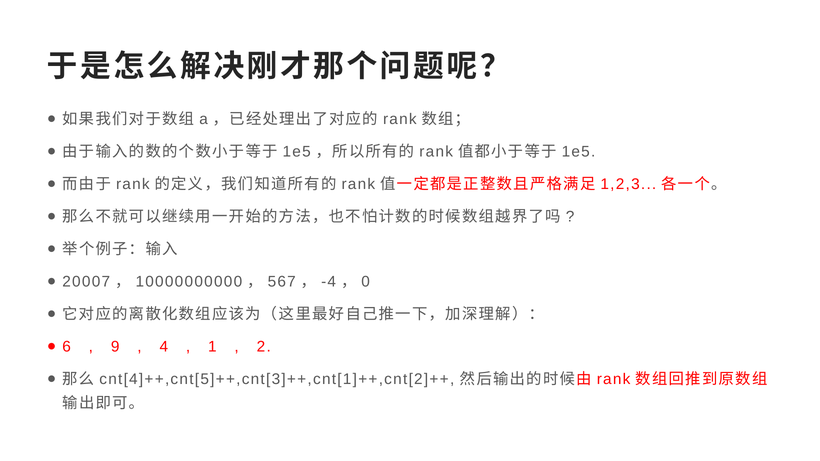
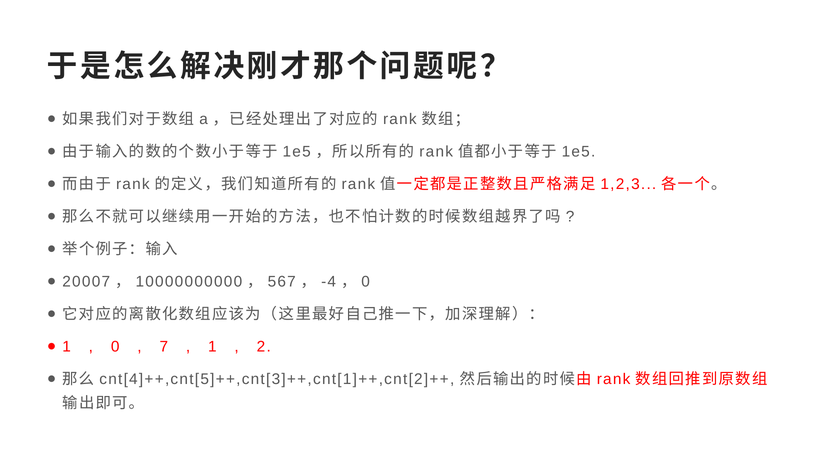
6: 6 -> 1 (67, 347)
9: 9 -> 0 (115, 347)
4: 4 -> 7 (164, 347)
